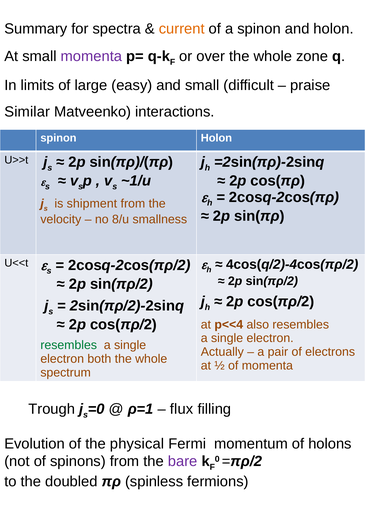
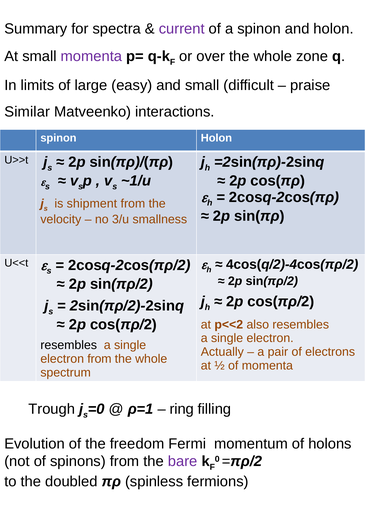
current colour: orange -> purple (182, 29)
8/u: 8/u -> 3/u (121, 220)
p<<4: p<<4 -> p<<2 (229, 325)
resembles colour: green -> black (69, 345)
electron both: both -> from (99, 359)
flux: flux -> ring (182, 409)
physical: physical -> freedom (137, 444)
